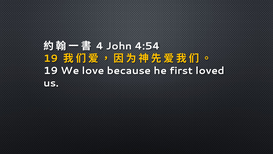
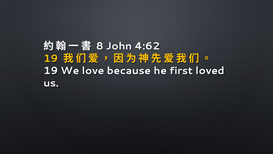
4: 4 -> 8 (100, 46)
4:54: 4:54 -> 4:62 (147, 46)
